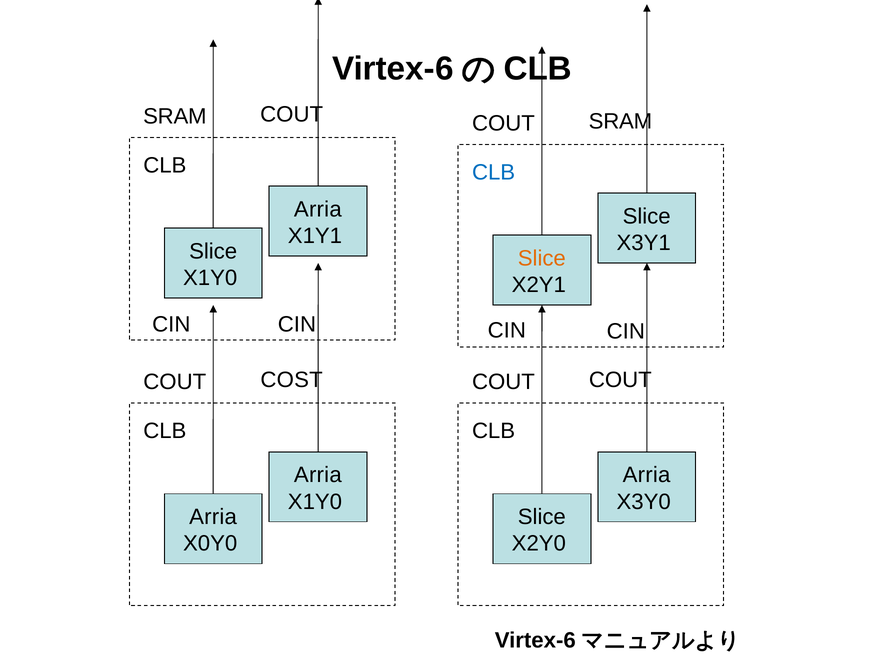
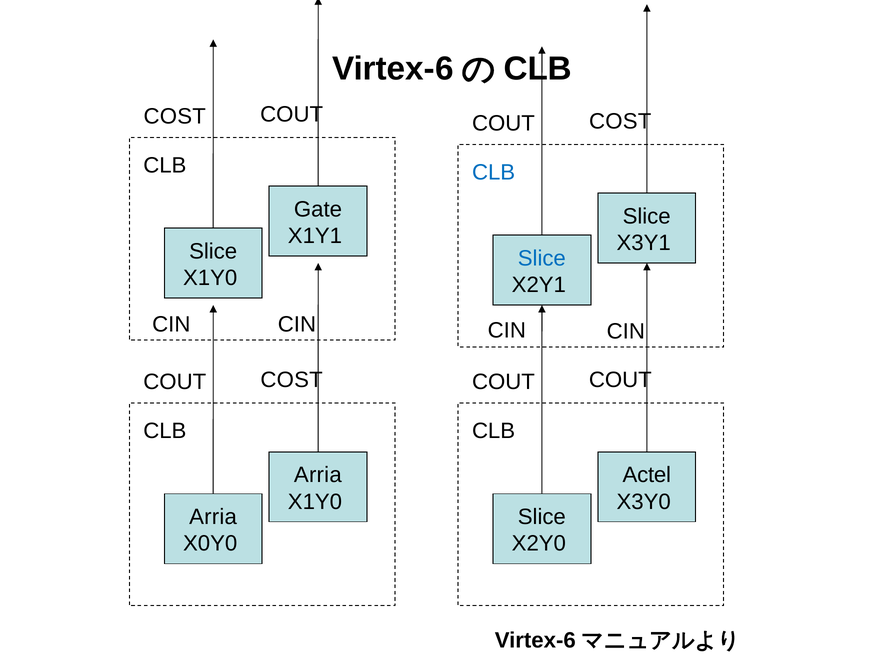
SRAM: SRAM -> COST (175, 117)
SRAM: SRAM -> COST (620, 121)
Arria: Arria -> Gate (318, 209)
Slice colour: orange -> blue (542, 258)
Arria: Arria -> Actel (647, 475)
